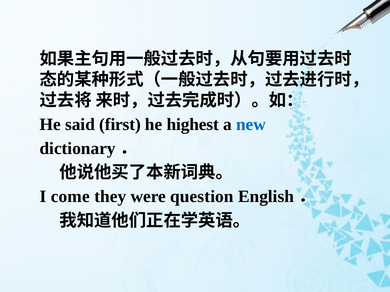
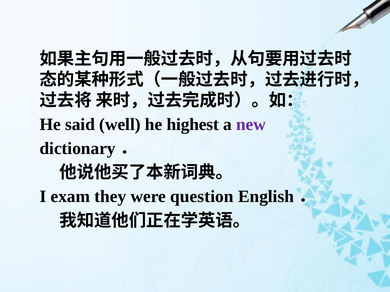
first: first -> well (120, 125)
new colour: blue -> purple (251, 125)
come: come -> exam (70, 197)
